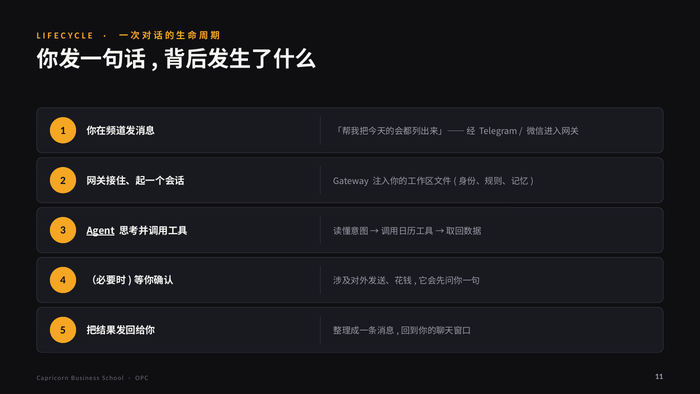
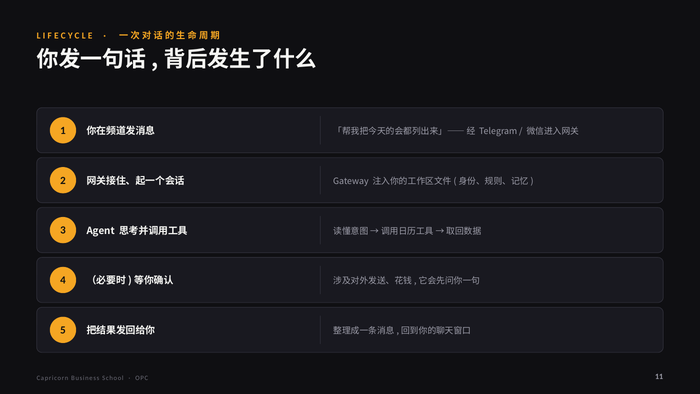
Agent underline: present -> none (101, 231)
